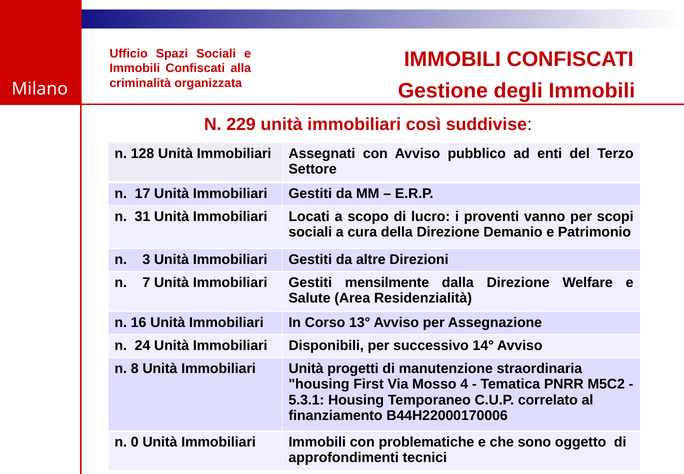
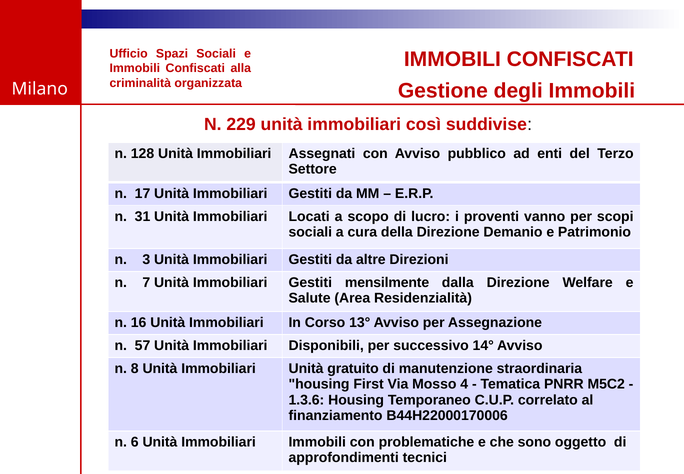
24: 24 -> 57 (143, 345)
progetti: progetti -> gratuito (353, 368)
5.3.1: 5.3.1 -> 1.3.6 (306, 400)
0: 0 -> 6 (135, 442)
